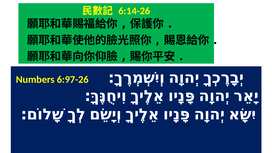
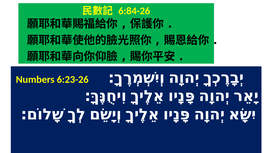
6:14-26: 6:14-26 -> 6:84-26 (134, 11)
6:97-26: 6:97-26 -> 6:23-26 (73, 79)
